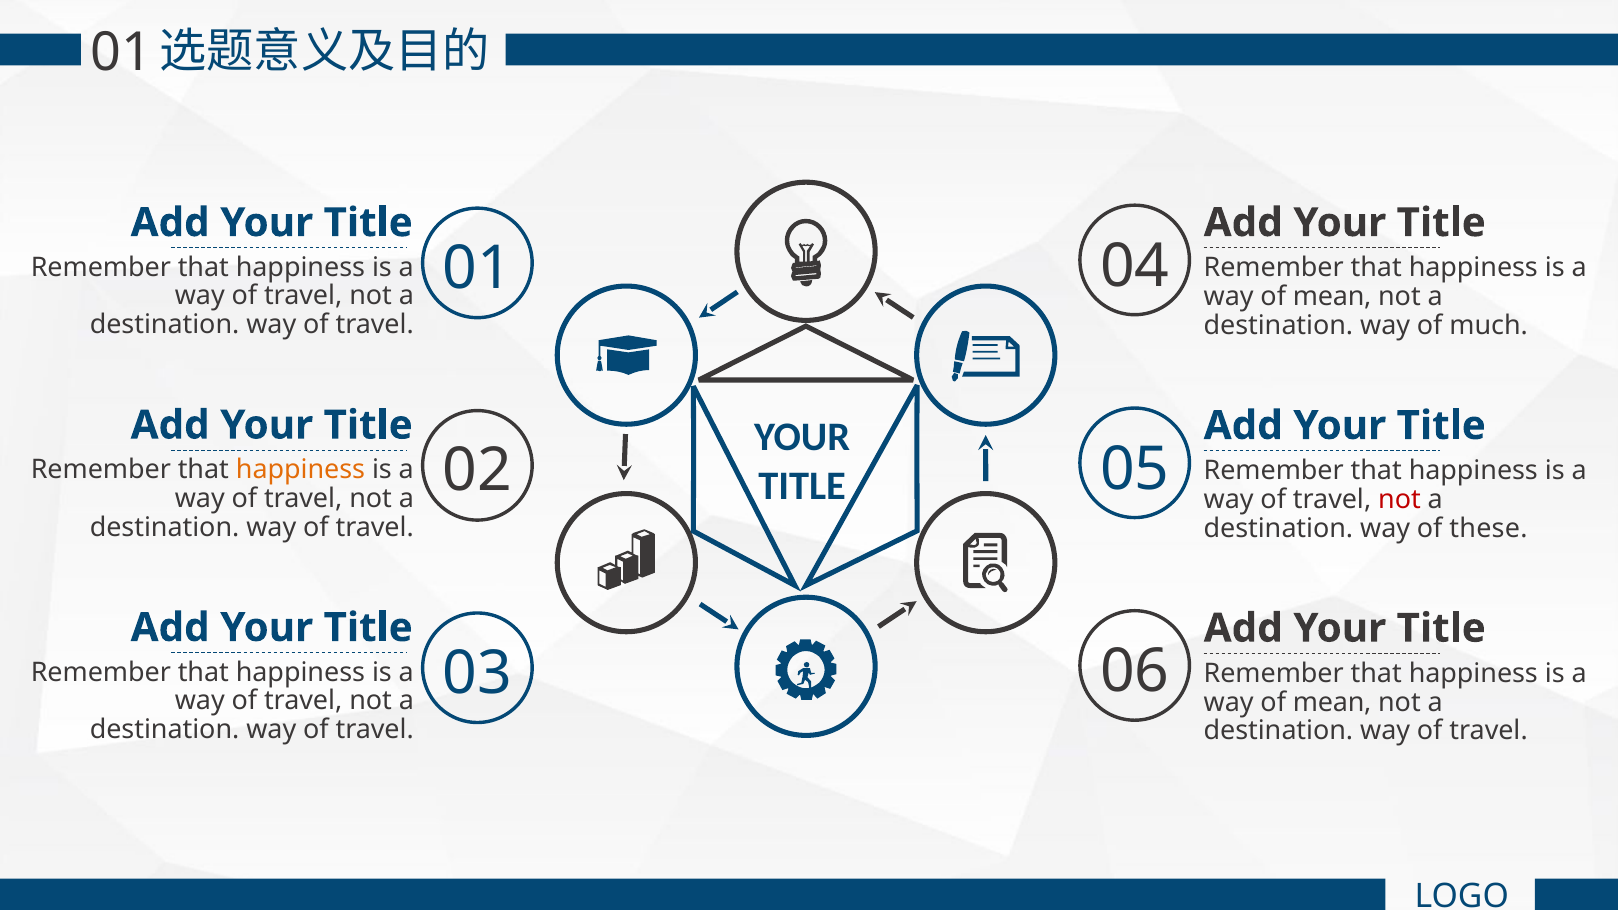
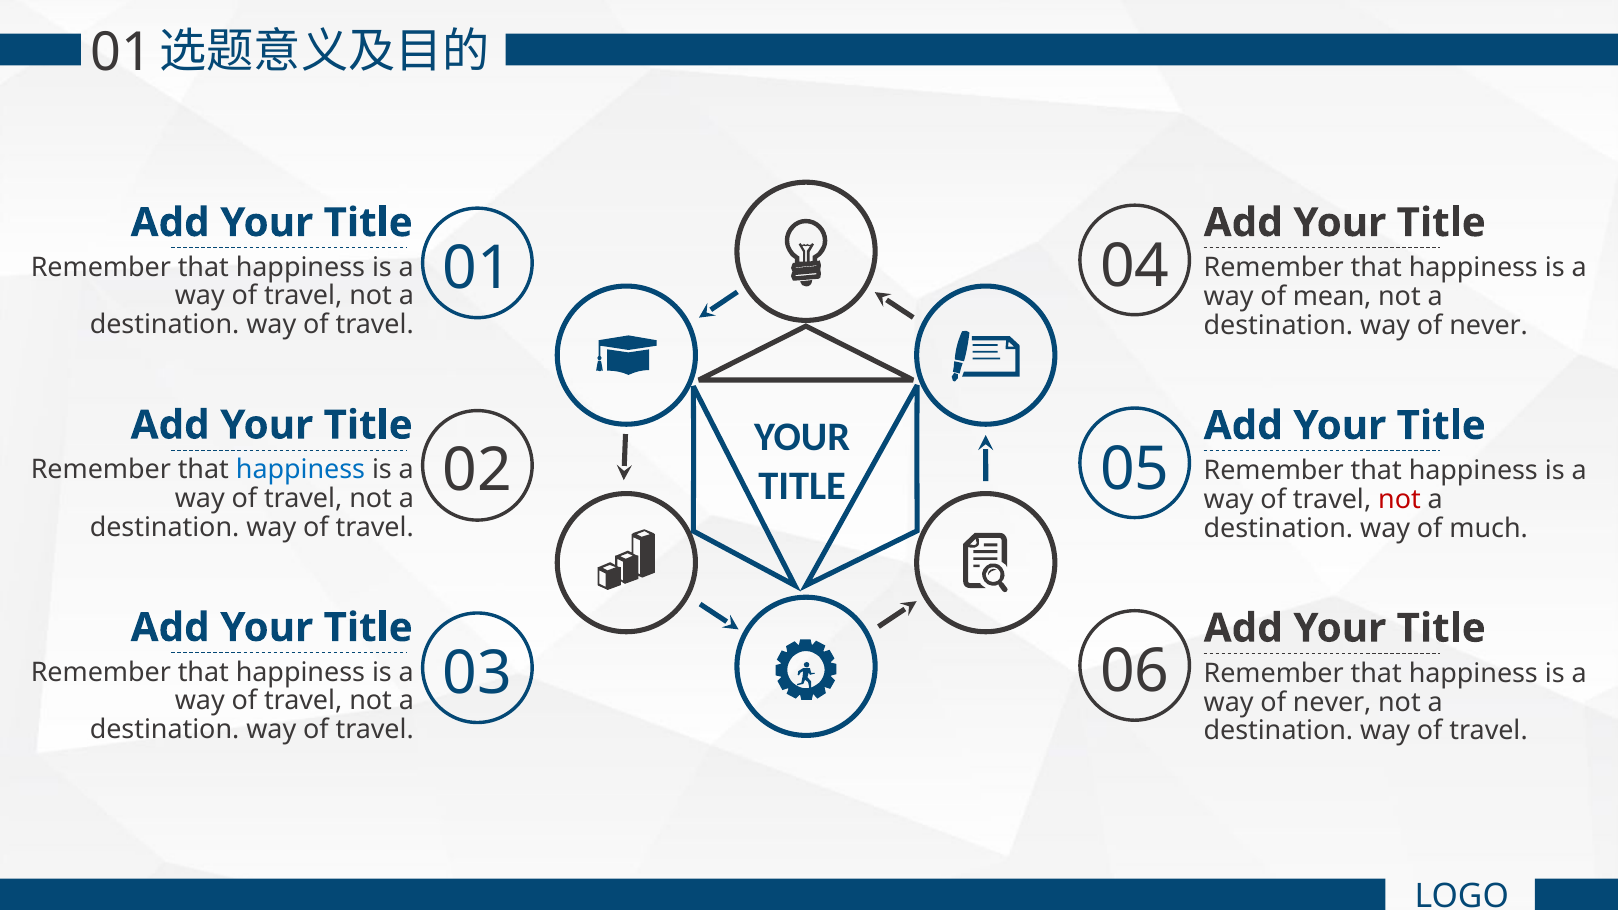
destination way of much: much -> never (1489, 325)
happiness colour: orange -> blue (300, 470)
these: these -> much (1489, 528)
mean: mean -> never (1332, 702)
